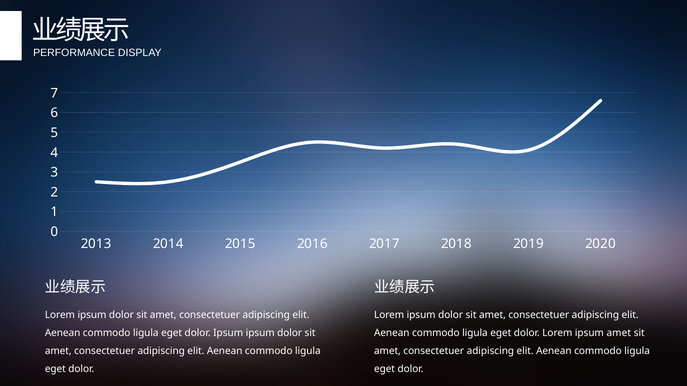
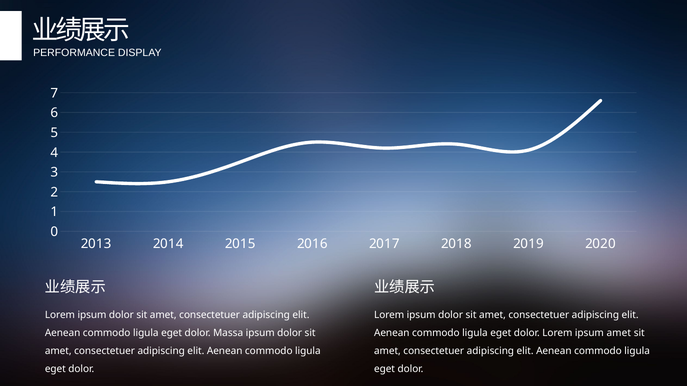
dolor Ipsum: Ipsum -> Massa (228, 333)
